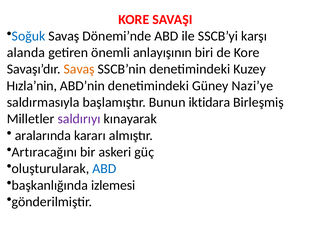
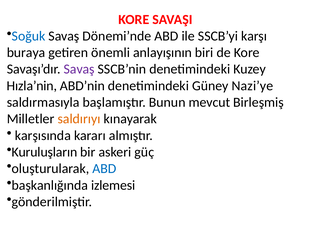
alanda: alanda -> buraya (26, 53)
Savaş colour: orange -> purple (79, 69)
iktidara: iktidara -> mevcut (209, 102)
saldırıyı colour: purple -> orange (79, 119)
aralarında: aralarında -> karşısında (43, 136)
Artıracağını: Artıracağını -> Kuruluşların (44, 152)
